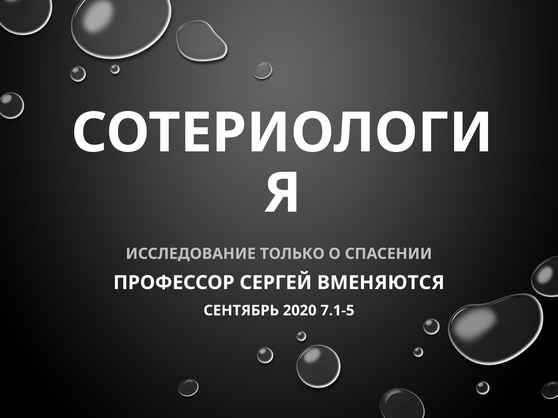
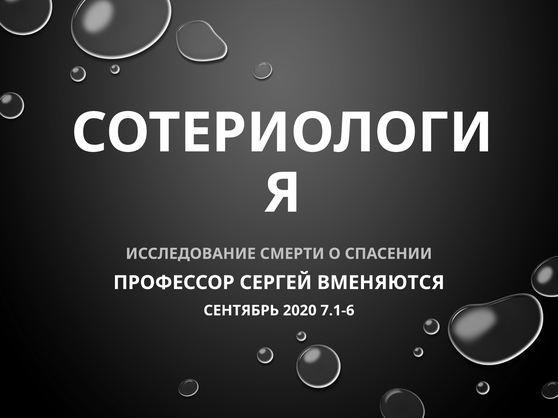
ТОЛЬКО: ТОЛЬКО -> СМЕРТИ (292, 254)
7.1-5: 7.1-5 -> 7.1-6 (337, 311)
